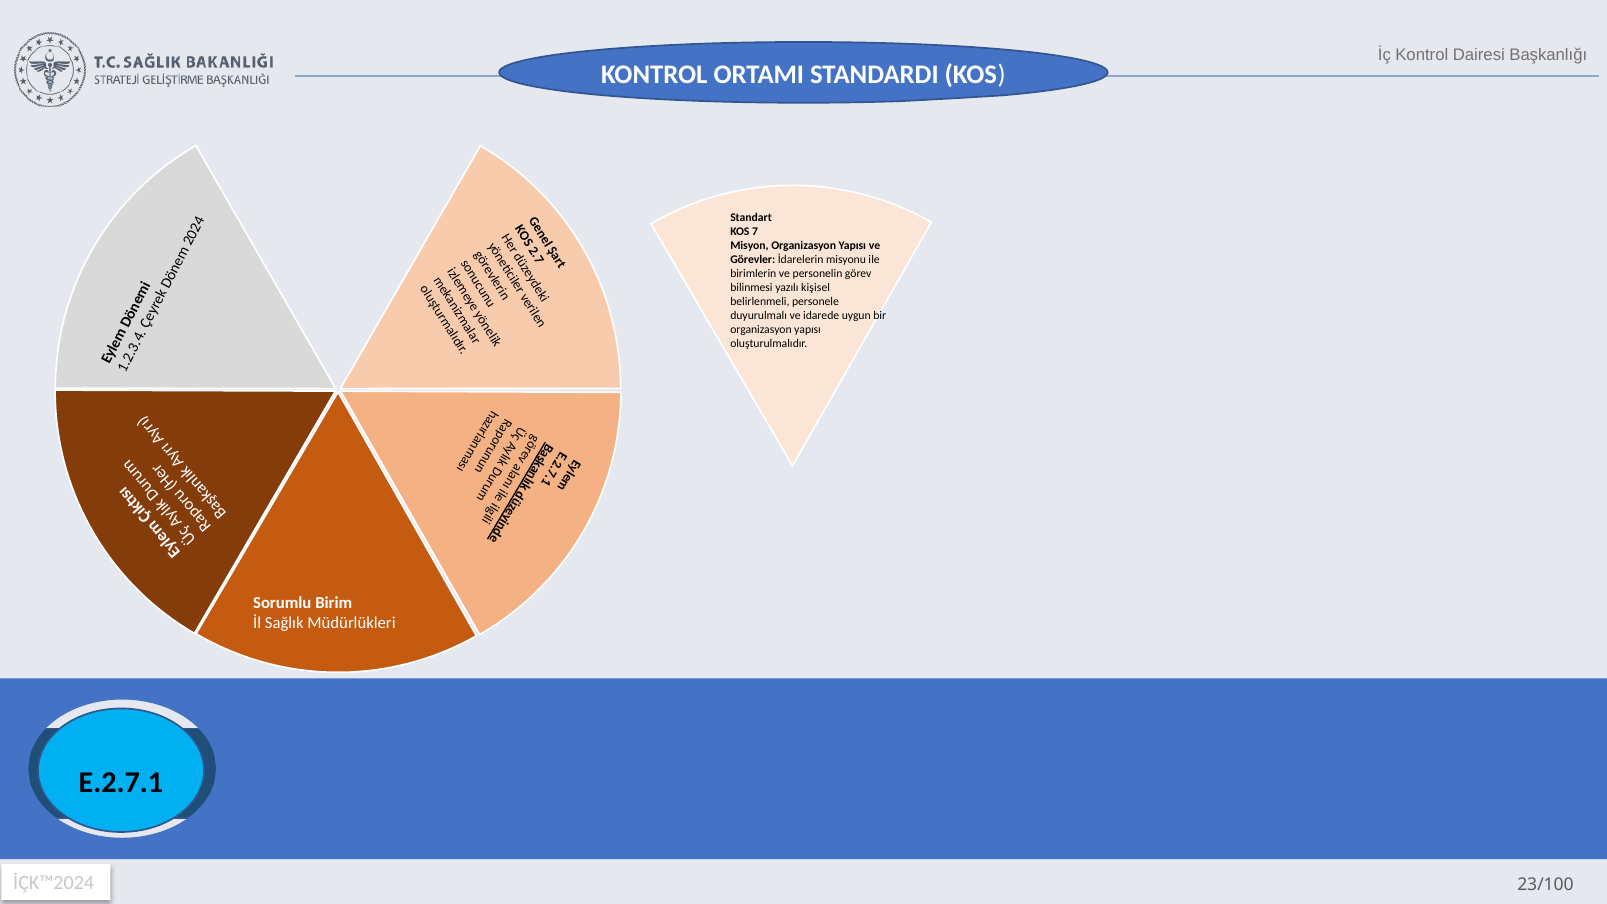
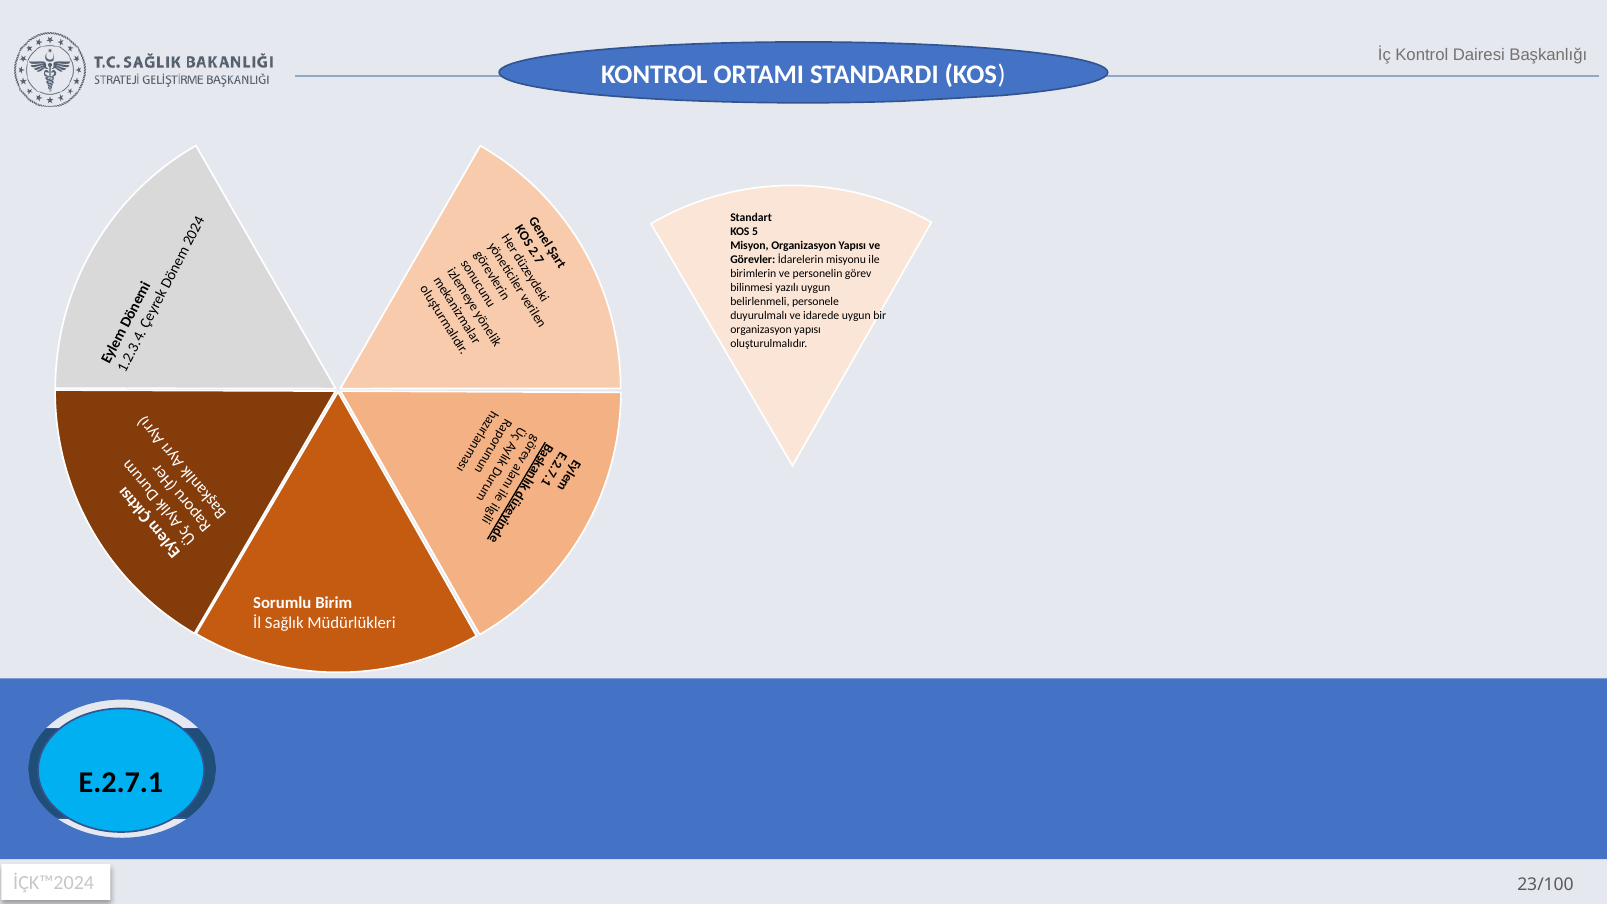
KOS 7: 7 -> 5 (755, 232)
yazılı kişisel: kişisel -> uygun (816, 288)
